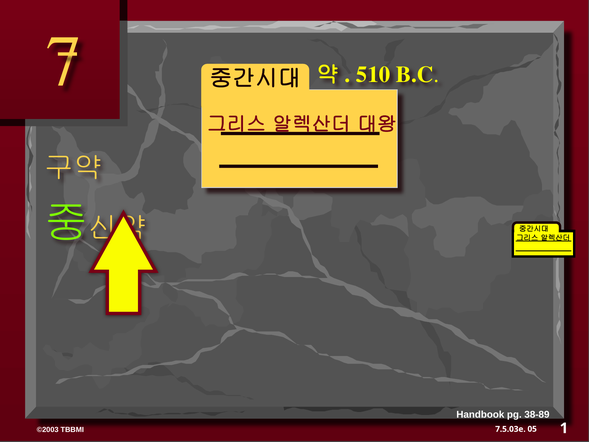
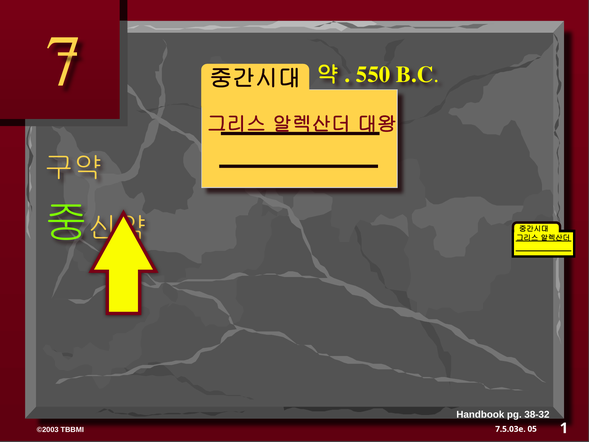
510: 510 -> 550 (373, 75)
38-89: 38-89 -> 38-32 (537, 414)
